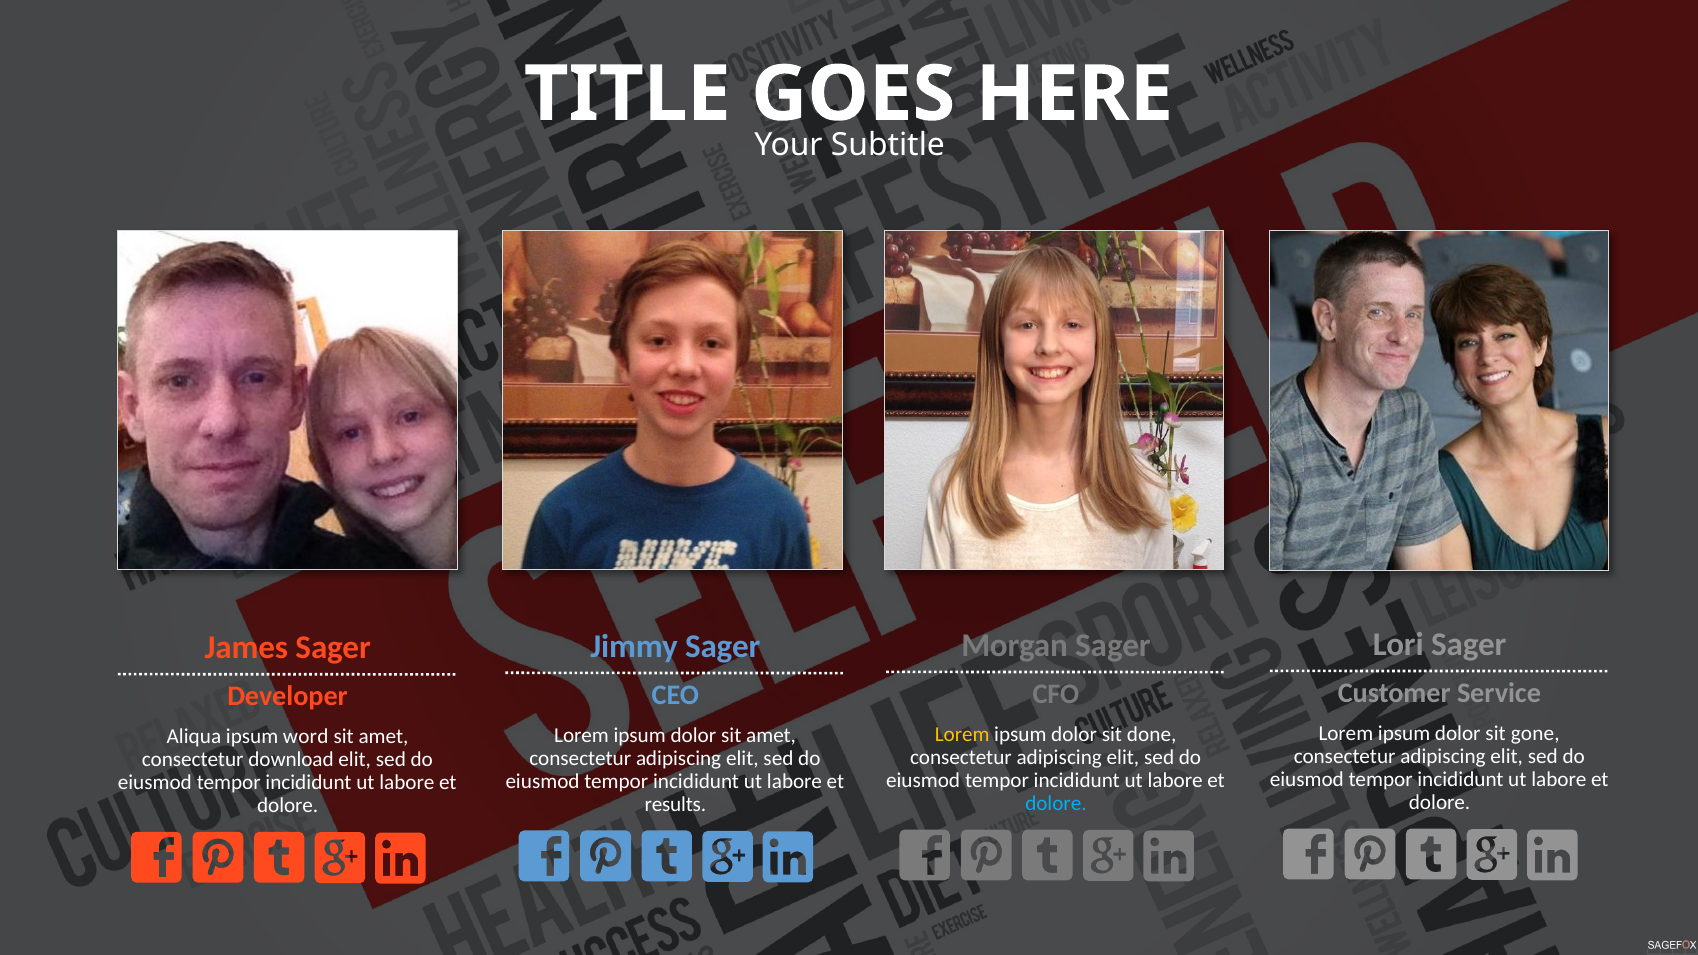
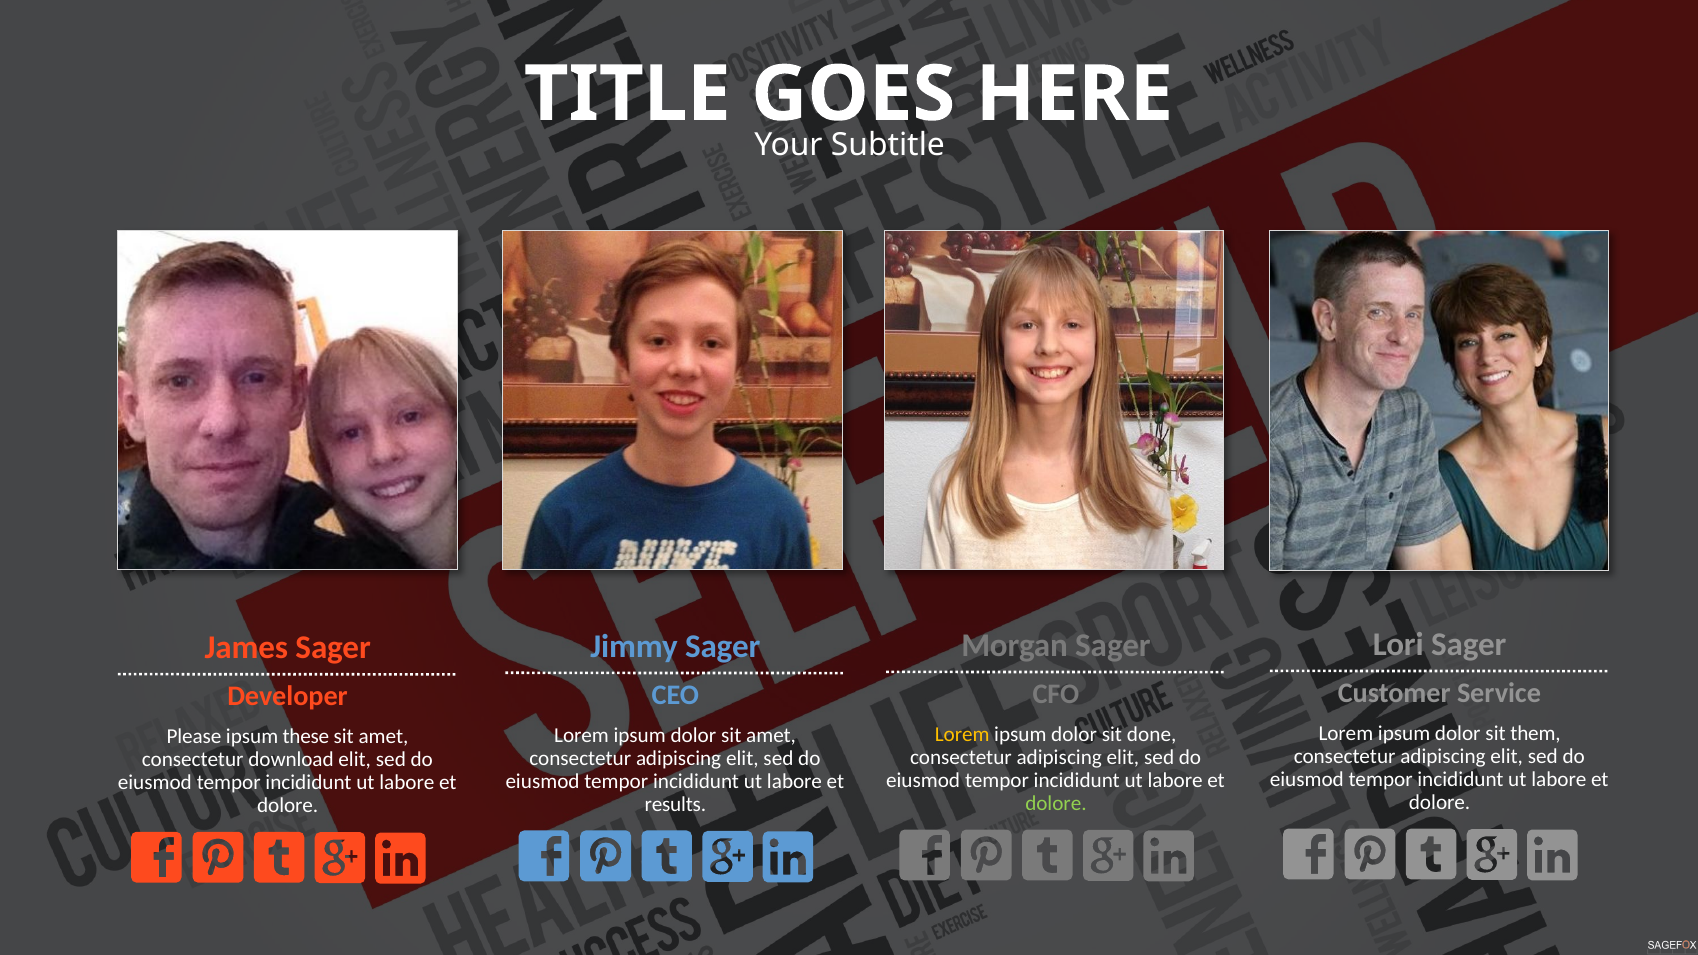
gone: gone -> them (1535, 733)
Aliqua: Aliqua -> Please (194, 737)
word: word -> these (306, 737)
dolore colour: light blue -> light green (1056, 803)
